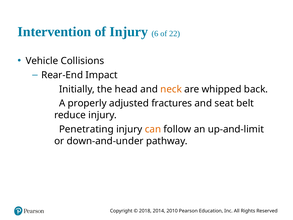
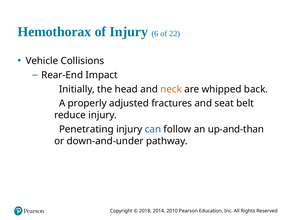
Intervention: Intervention -> Hemothorax (54, 32)
can colour: orange -> blue (153, 129)
up-and-limit: up-and-limit -> up-and-than (236, 129)
